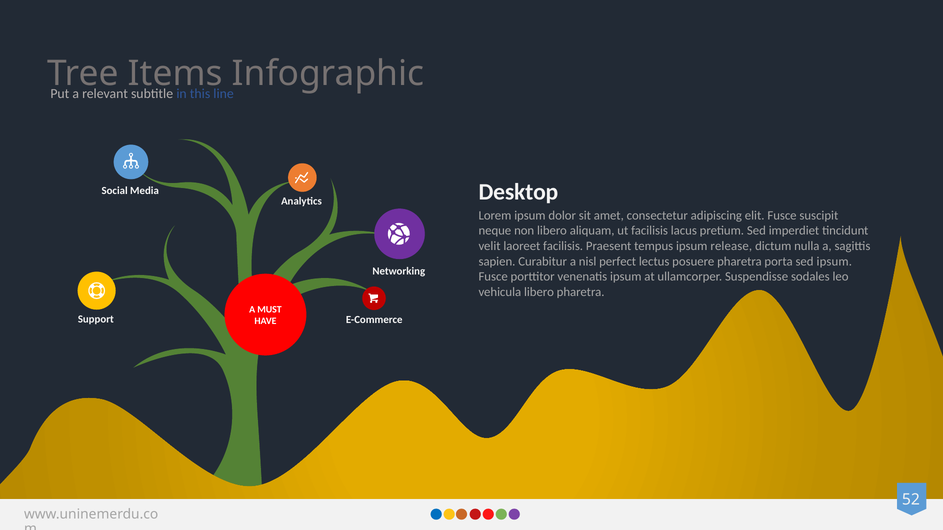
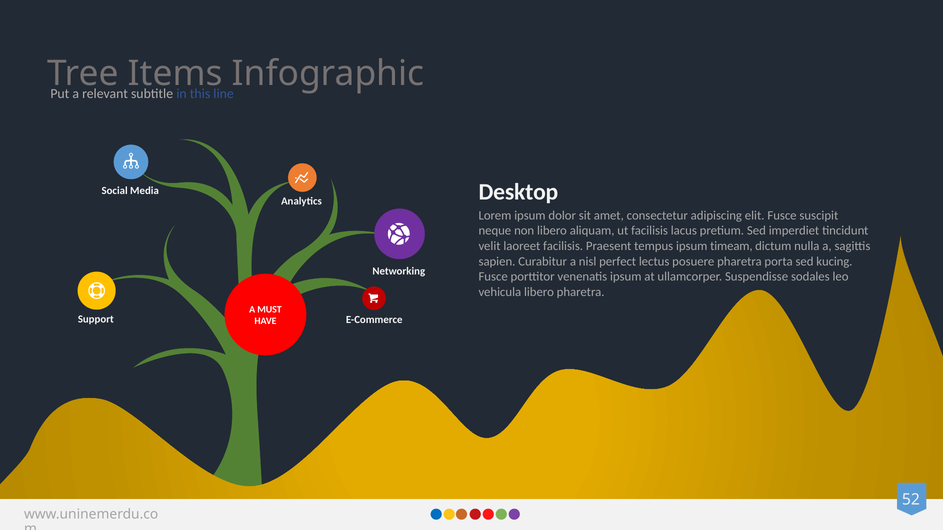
release: release -> timeam (731, 246)
sed ipsum: ipsum -> kucing (834, 262)
